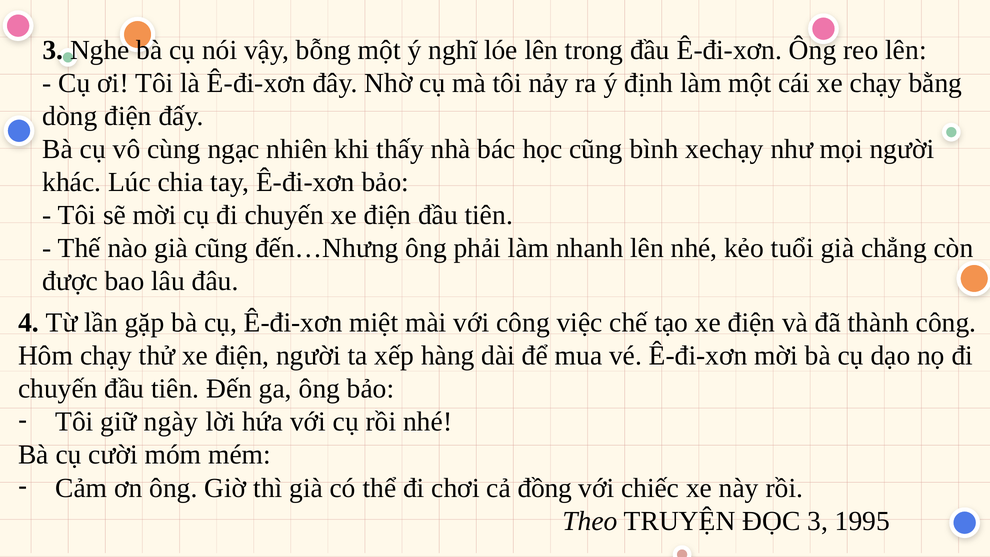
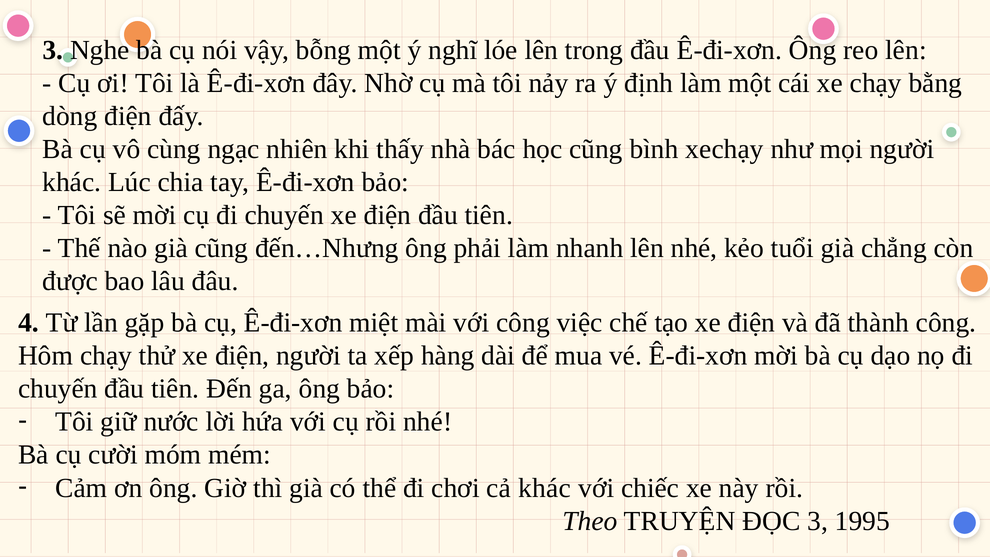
ngày: ngày -> nước (171, 422)
cả đồng: đồng -> khác (544, 488)
